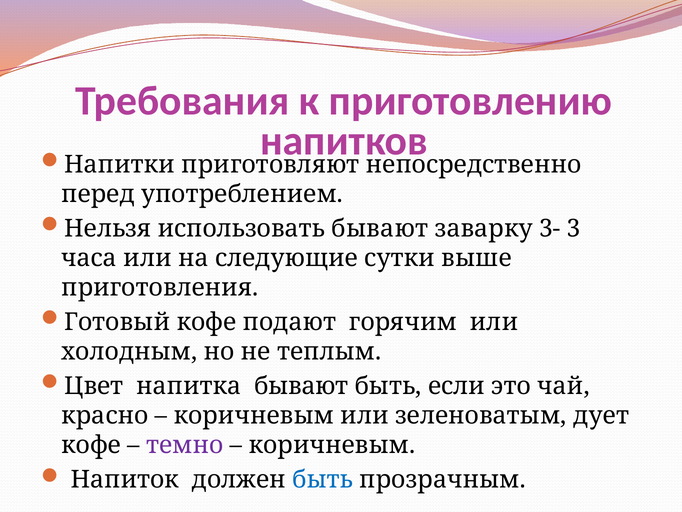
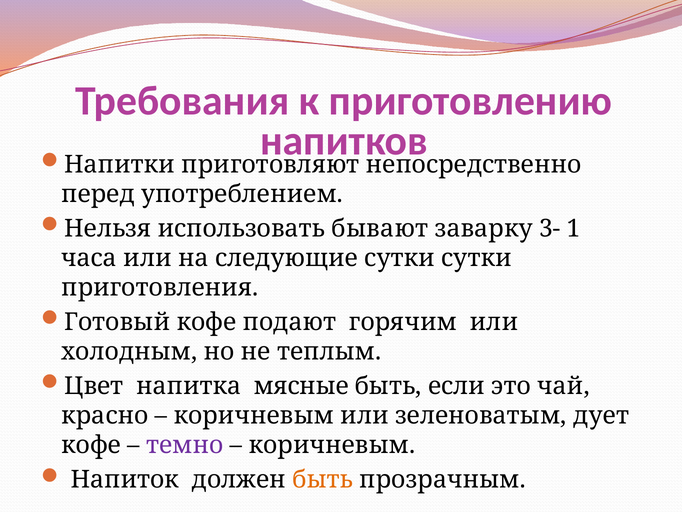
3: 3 -> 1 (574, 228)
сутки выше: выше -> сутки (477, 258)
напитка бывают: бывают -> мясные (301, 386)
быть colour: blue -> orange (323, 479)
